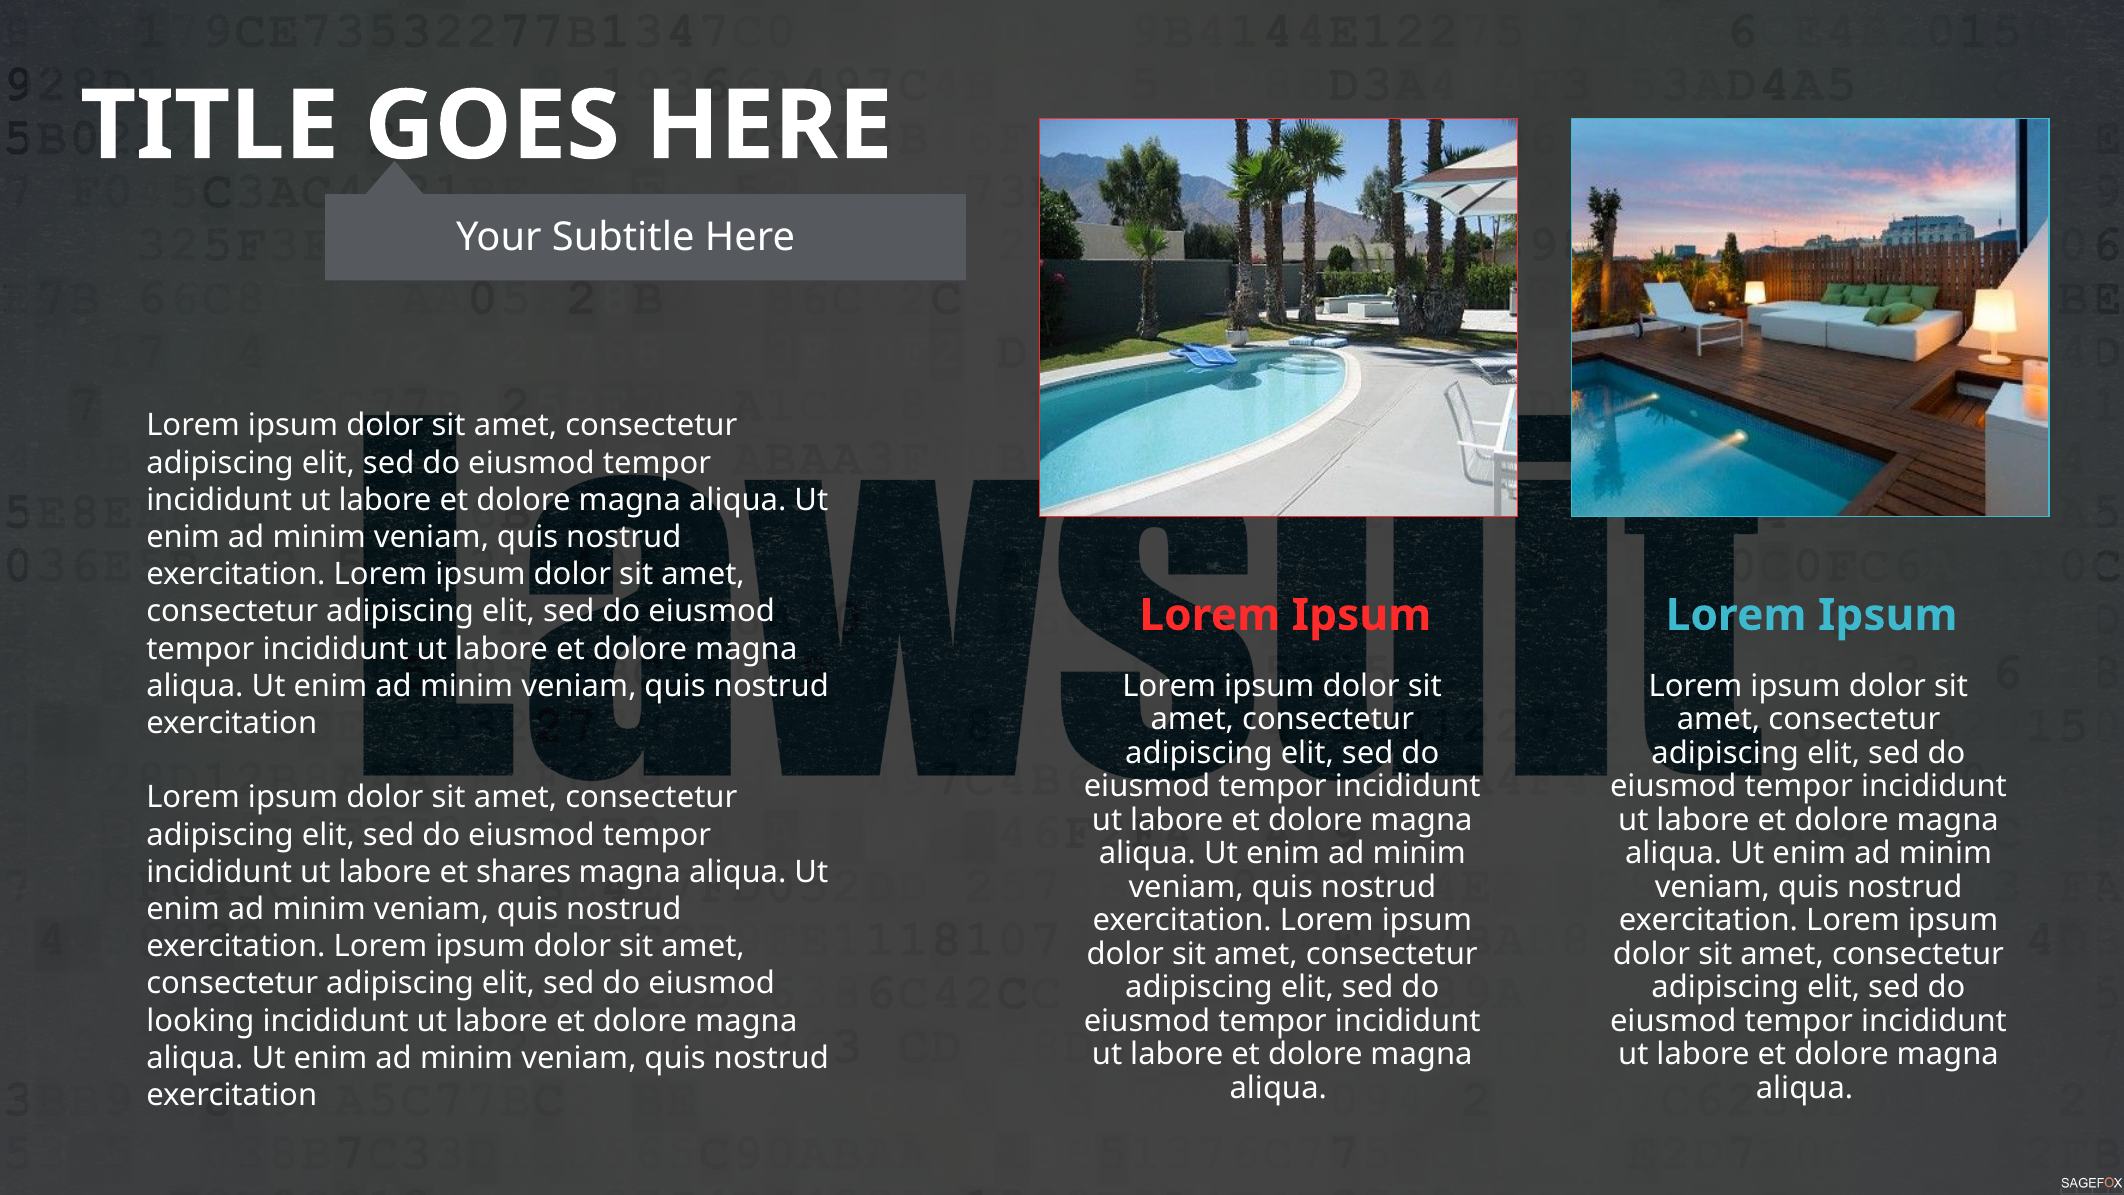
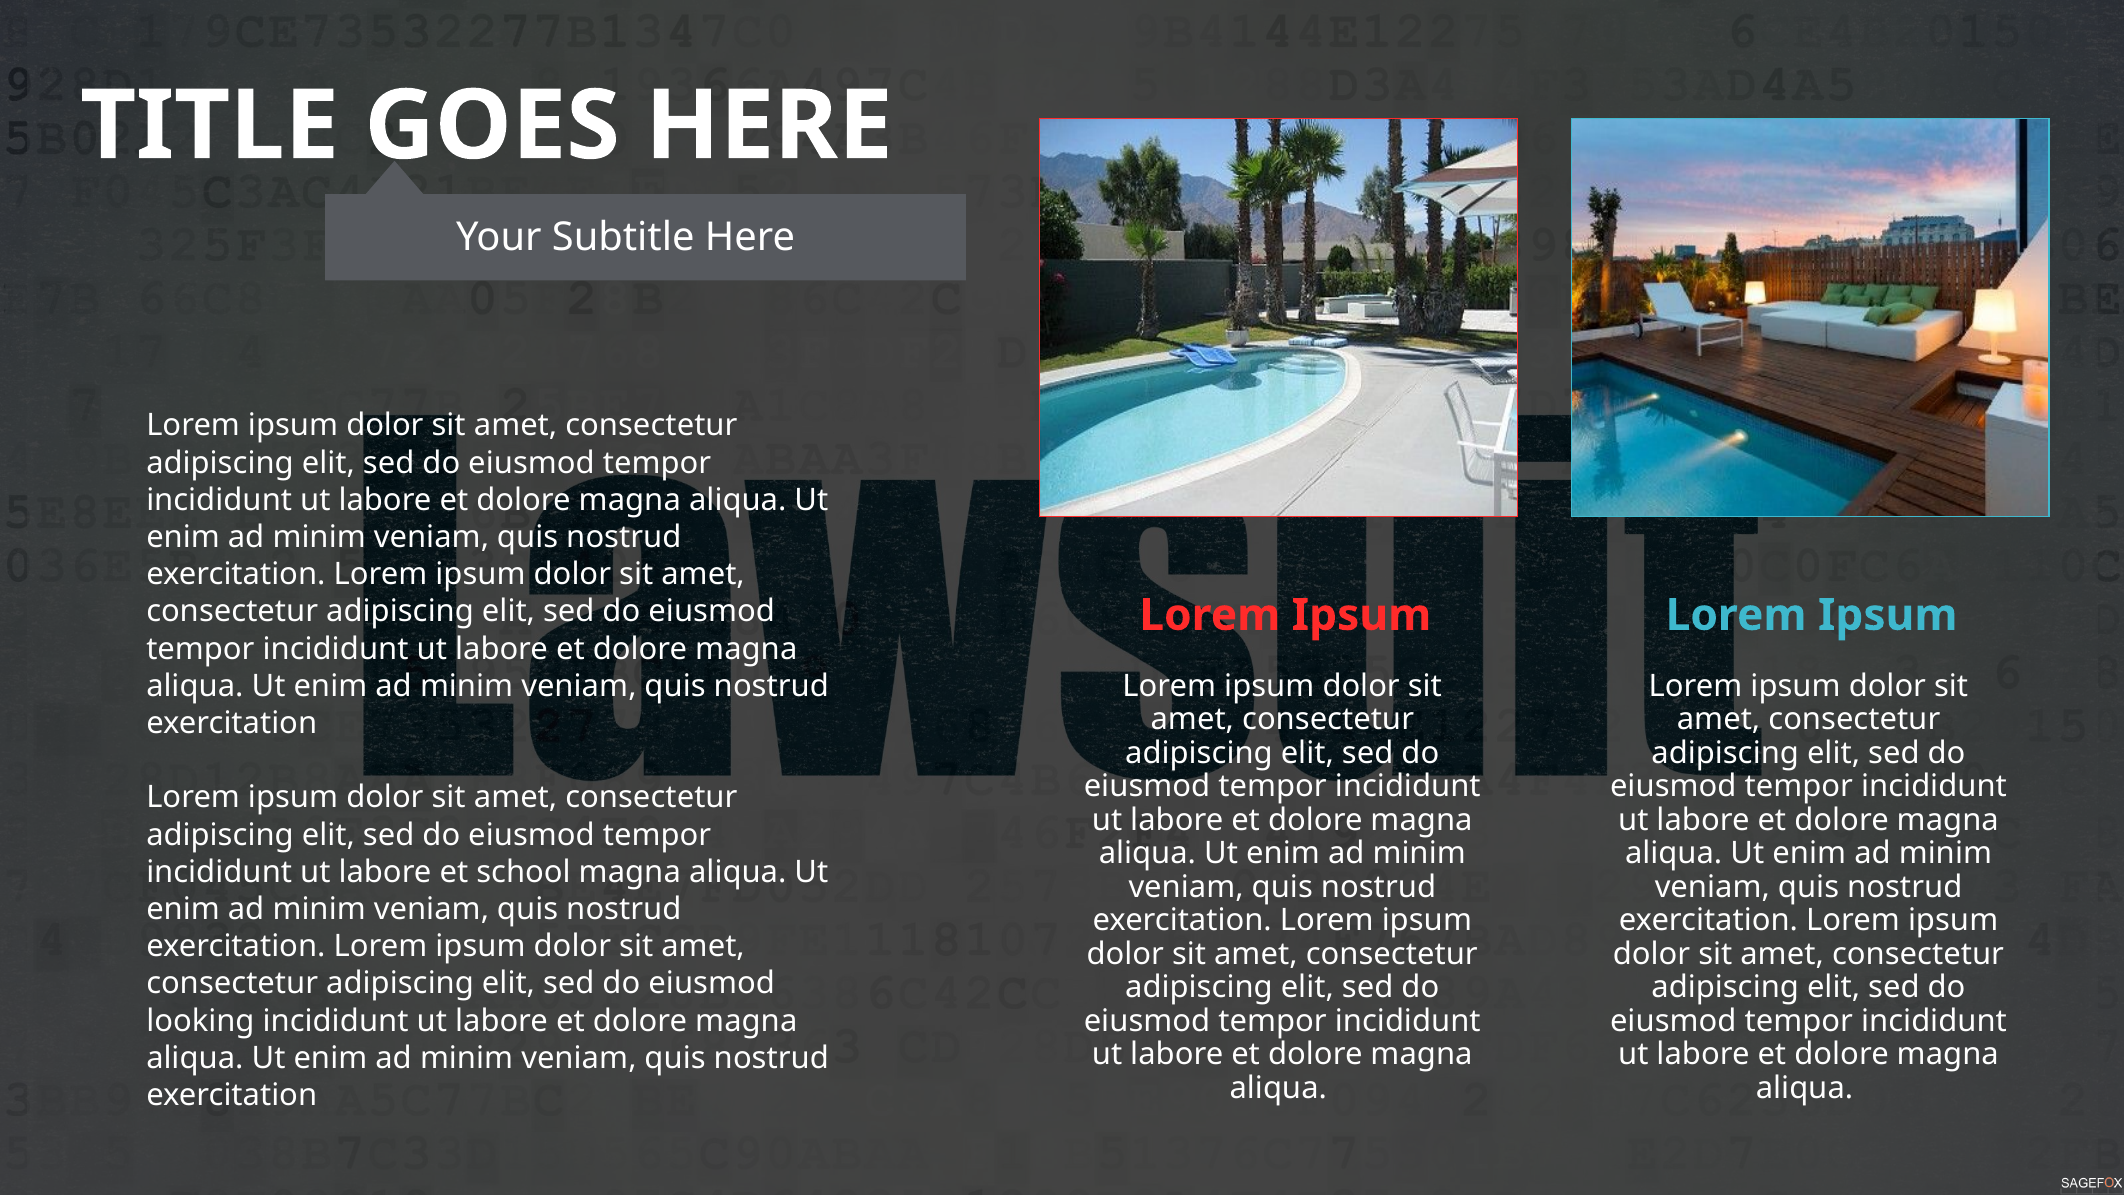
shares: shares -> school (523, 872)
